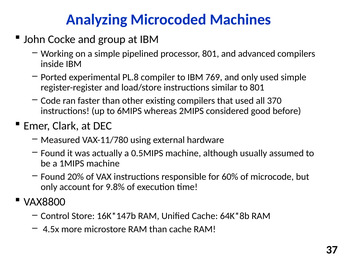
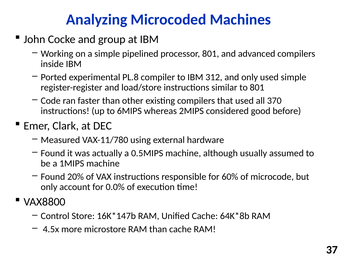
769: 769 -> 312 (214, 77)
9.8%: 9.8% -> 0.0% (115, 187)
